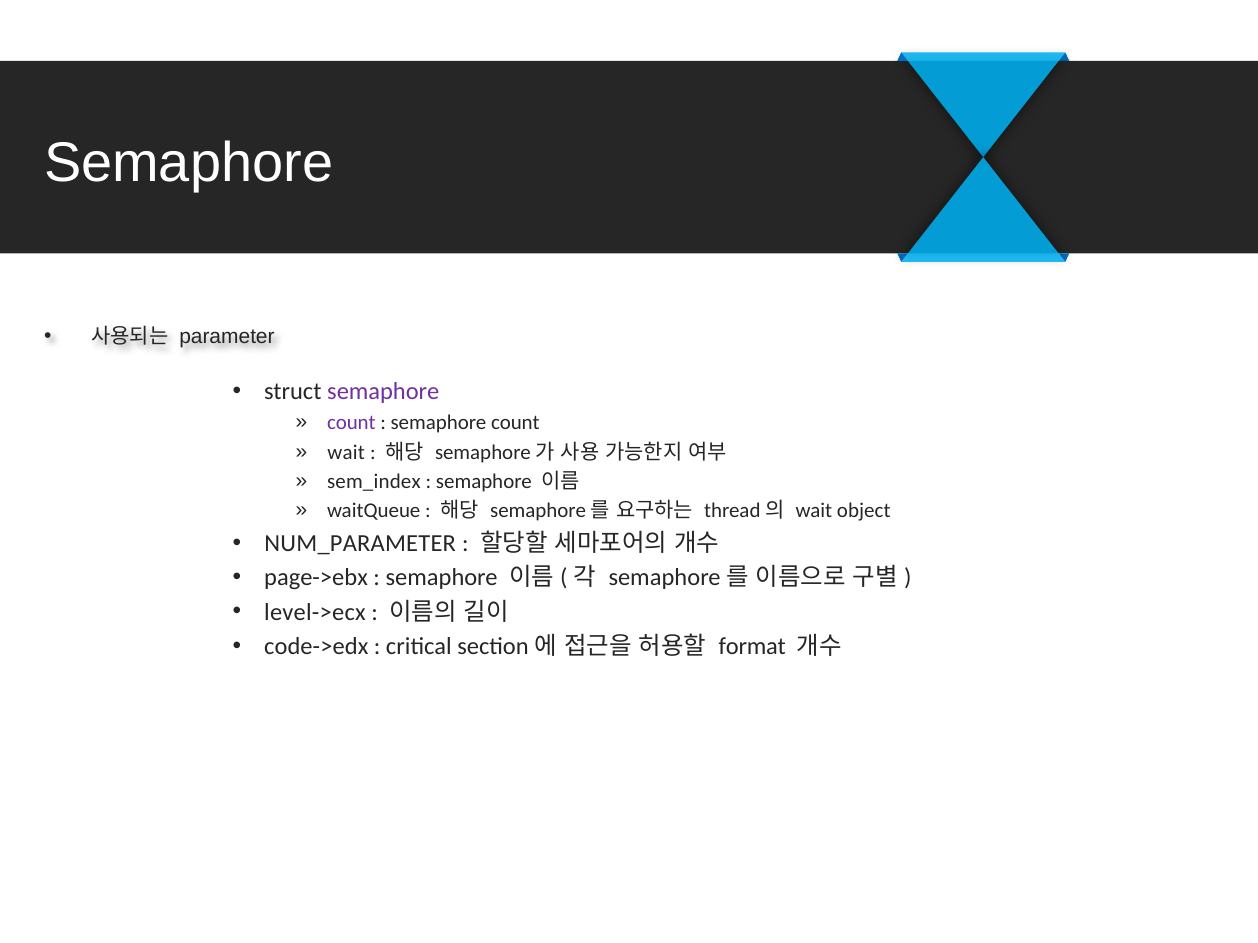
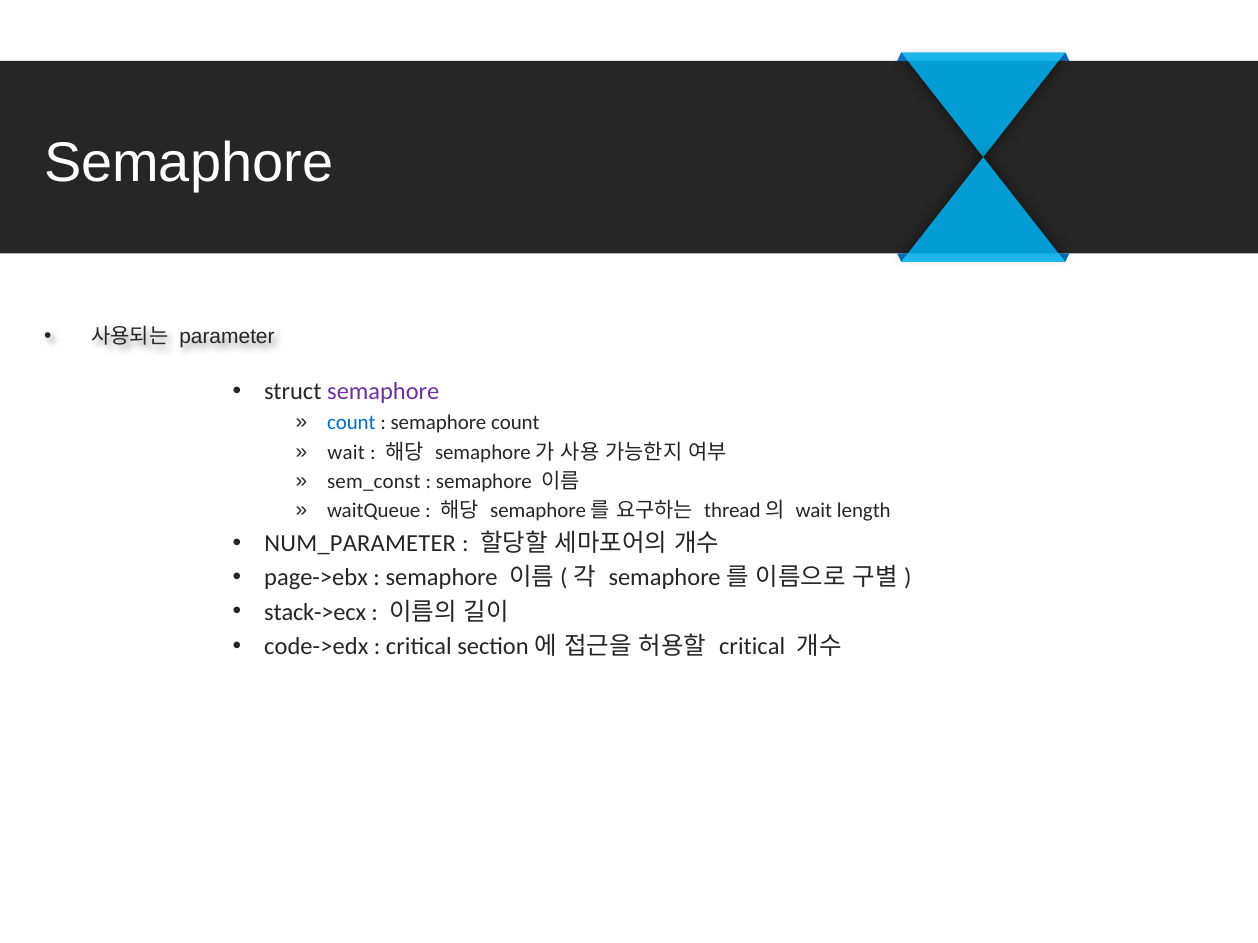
count colour: purple -> blue (351, 423)
sem_index: sem_index -> sem_const (374, 482)
object: object -> length (864, 511)
level->ecx: level->ecx -> stack->ecx (315, 612)
format: format -> critical (752, 647)
